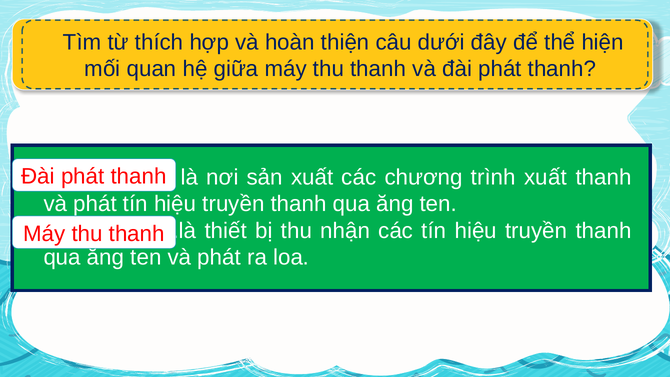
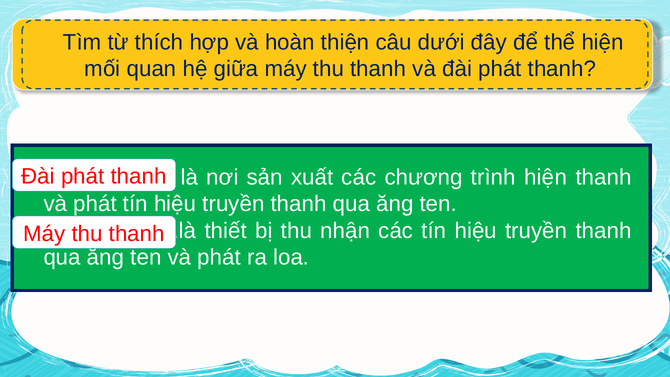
trình xuất: xuất -> hiện (545, 177)
